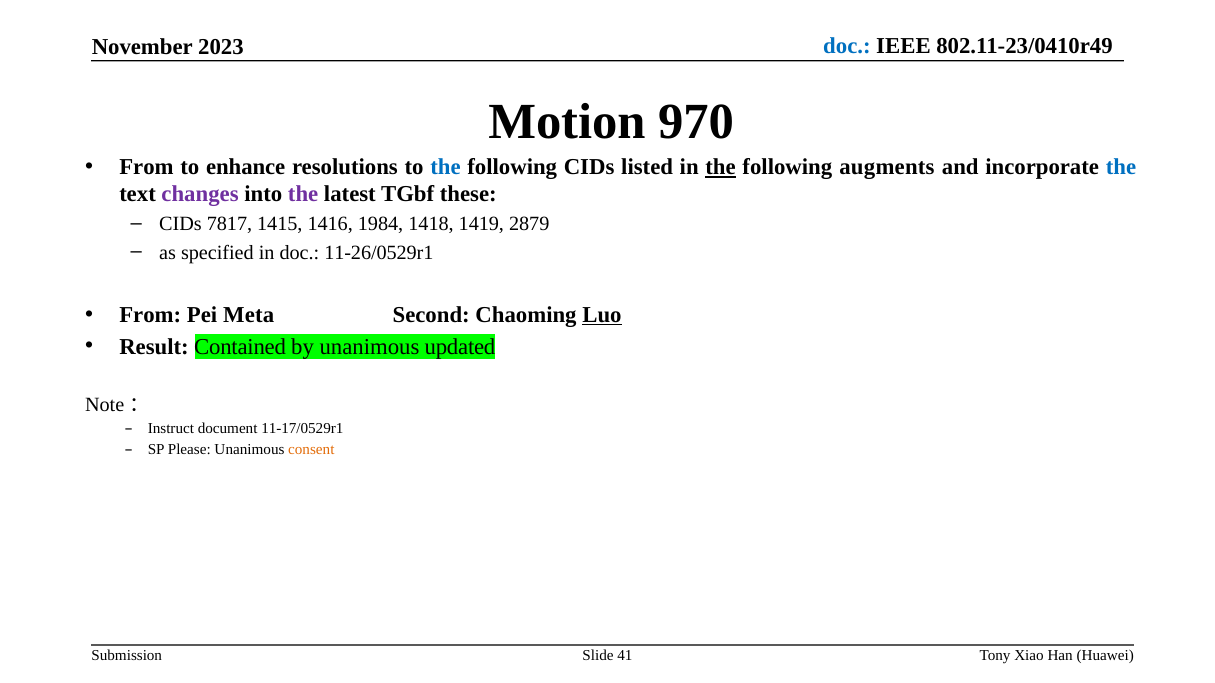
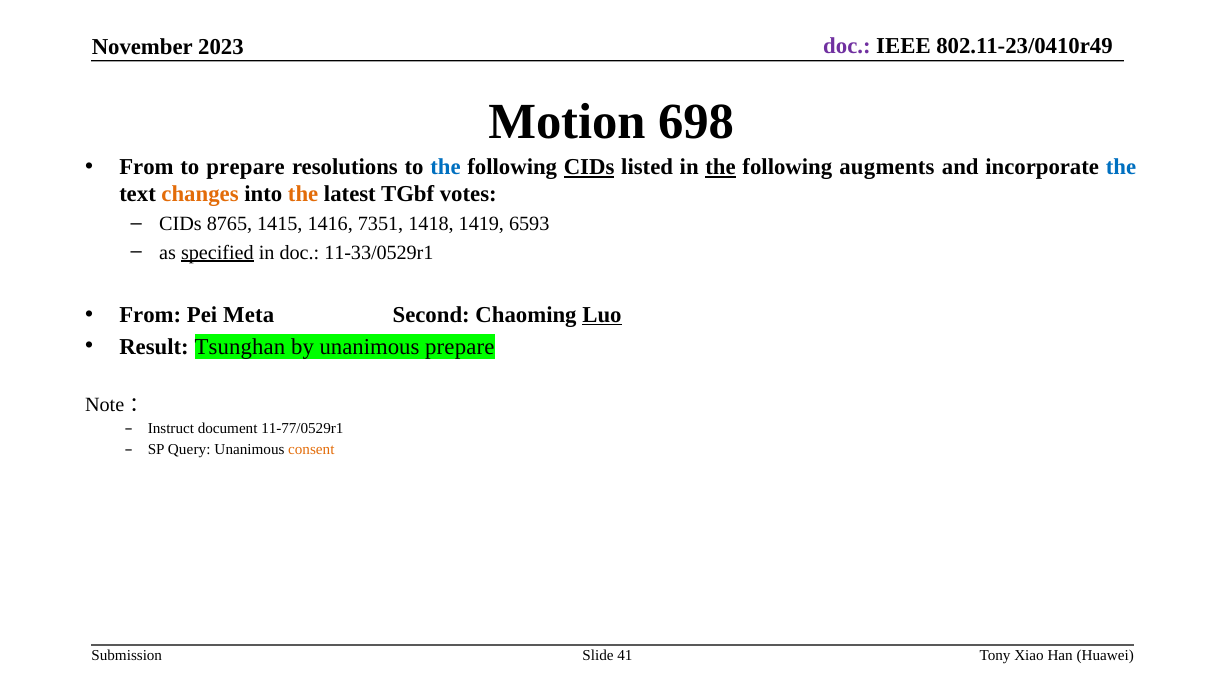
doc colour: blue -> purple (847, 46)
970: 970 -> 698 (696, 122)
to enhance: enhance -> prepare (246, 167)
CIDs underline: none -> present (589, 167)
changes colour: purple -> orange (200, 194)
the colour: purple -> orange (303, 194)
these: these -> votes (468, 194)
7817: 7817 -> 8765 (229, 224)
1984: 1984 -> 7351 (381, 224)
2879: 2879 -> 6593 (529, 224)
specified underline: none -> present (217, 253)
11-26/0529r1: 11-26/0529r1 -> 11-33/0529r1 (379, 253)
Contained: Contained -> Tsunghan (240, 347)
unanimous updated: updated -> prepare (460, 347)
11-17/0529r1: 11-17/0529r1 -> 11-77/0529r1 (302, 429)
Please: Please -> Query (189, 450)
